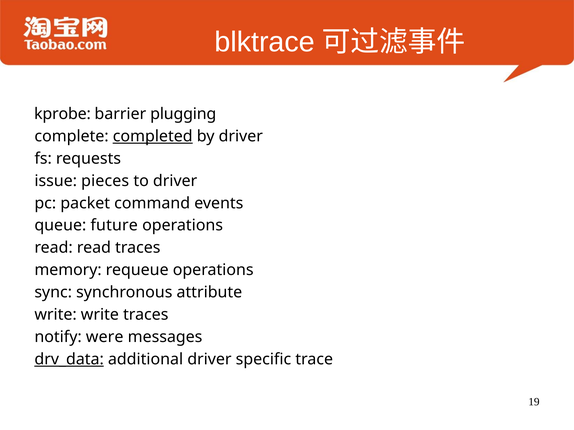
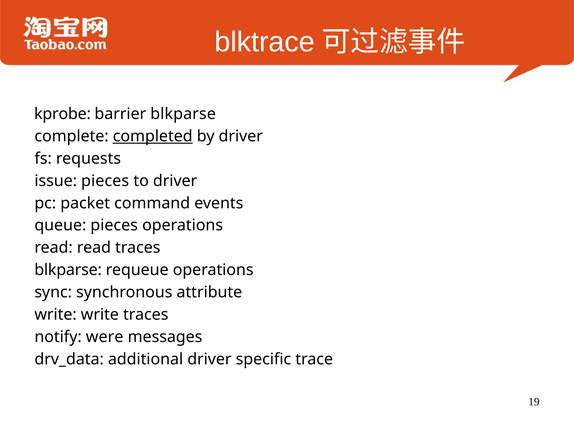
barrier plugging: plugging -> blkparse (183, 114)
queue future: future -> pieces (114, 226)
memory: memory -> blkparse (68, 270)
drv_data underline: present -> none (69, 360)
